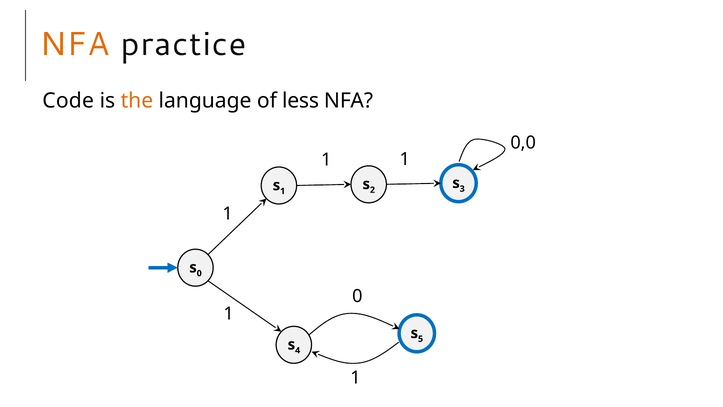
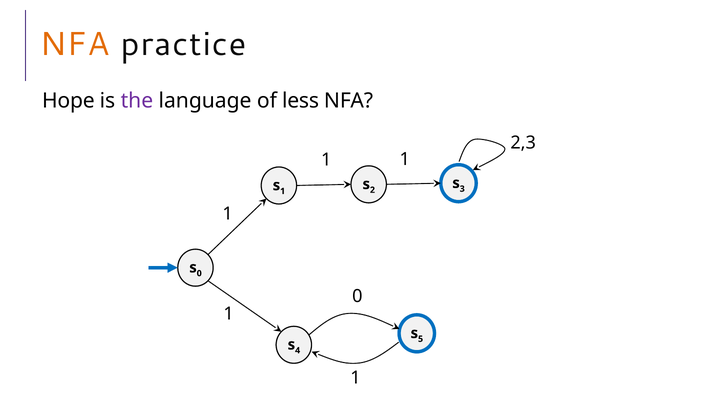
Code: Code -> Hope (68, 101)
the colour: orange -> purple (137, 101)
0,0: 0,0 -> 2,3 (523, 142)
